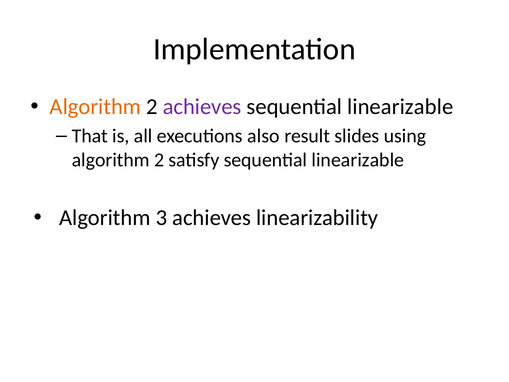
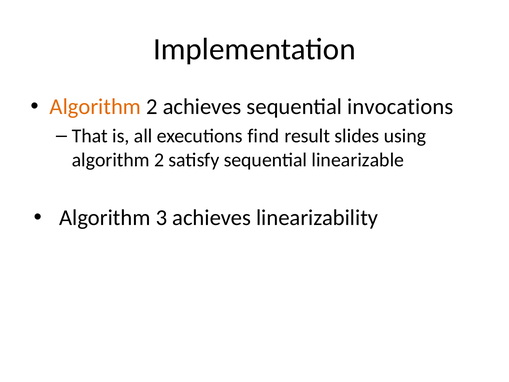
achieves colour: purple -> black (202, 107)
linearizable: linearizable -> invocations (400, 107)
also: also -> find (263, 136)
